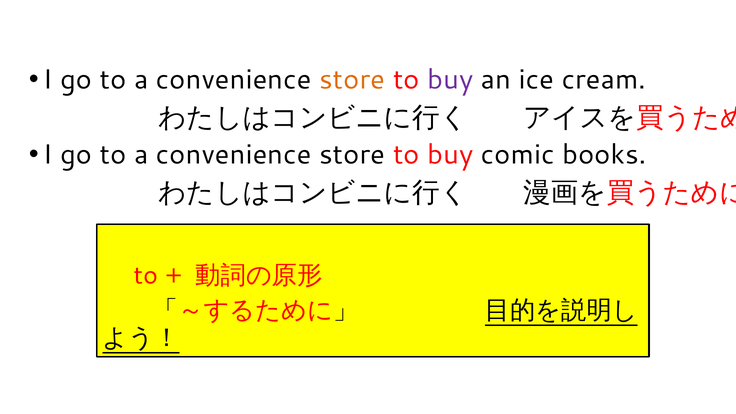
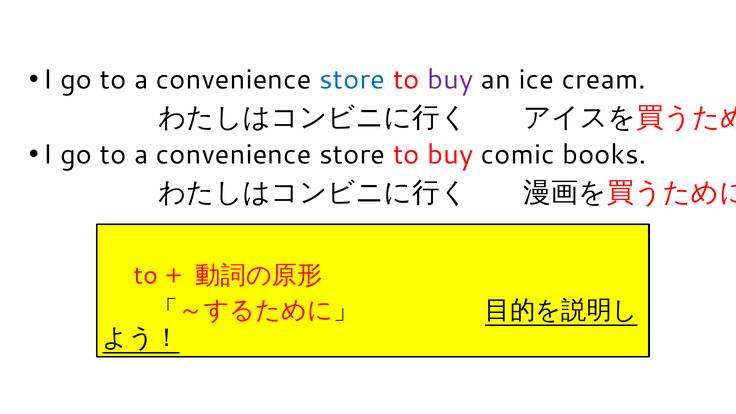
store colour: orange -> blue (352, 80)
